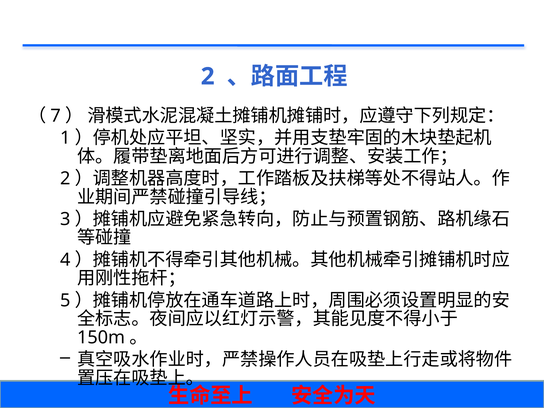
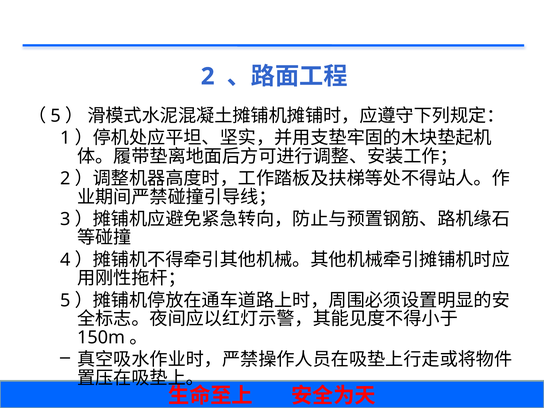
7: 7 -> 5 (56, 116)
